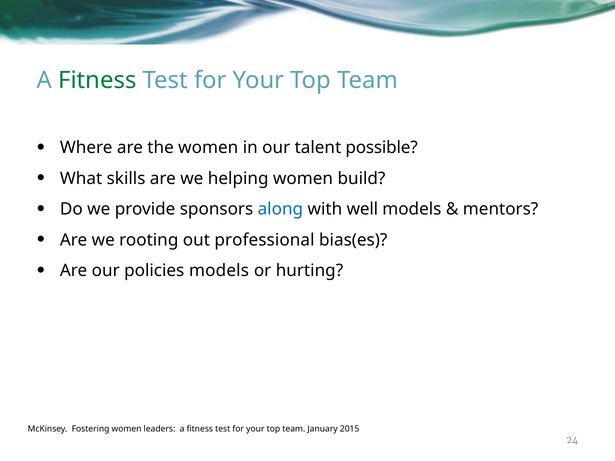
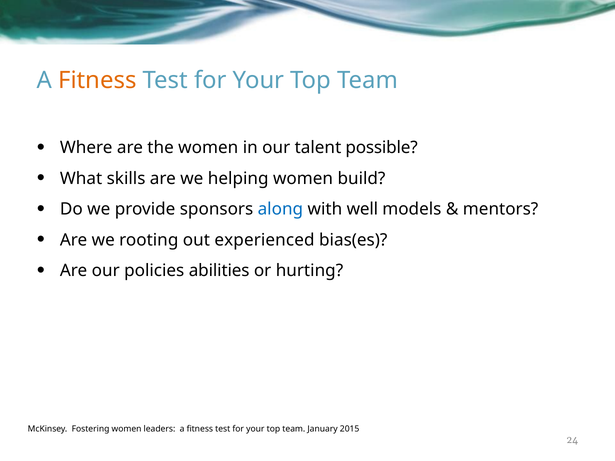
Fitness colour: green -> orange (97, 81)
professional: professional -> experienced (264, 240)
policies models: models -> abilities (219, 271)
